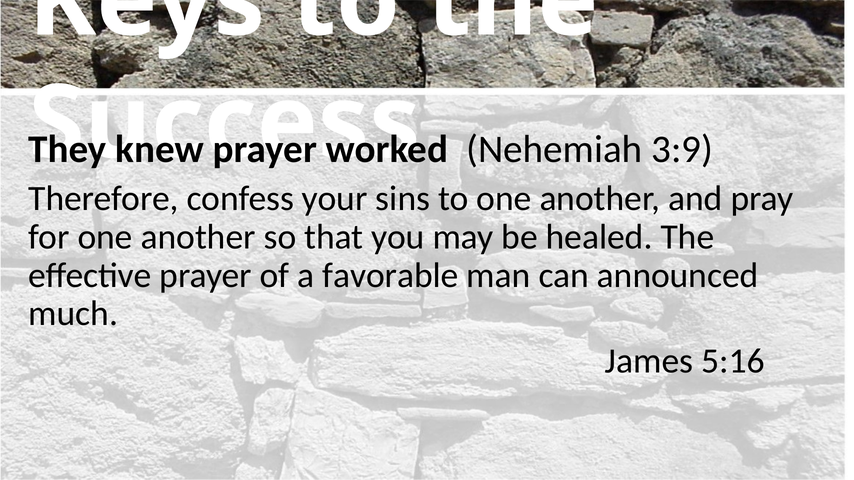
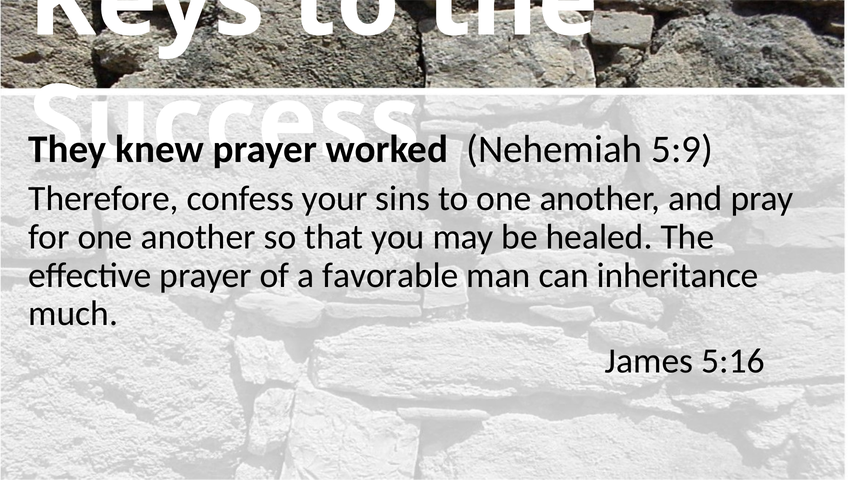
3:9: 3:9 -> 5:9 (682, 150)
announced: announced -> inheritance (678, 276)
